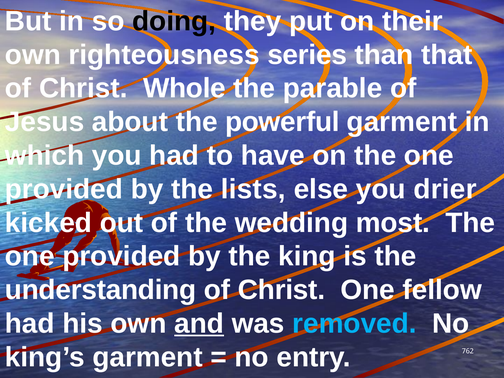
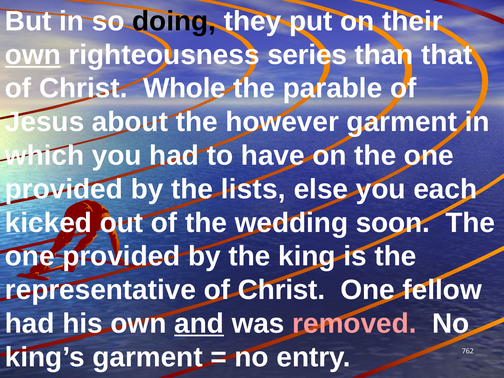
own underline: none -> present (33, 55)
powerful: powerful -> however (282, 122)
drier: drier -> each (445, 189)
most: most -> soon (393, 223)
understanding: understanding -> representative (100, 290)
removed colour: light blue -> pink (354, 324)
